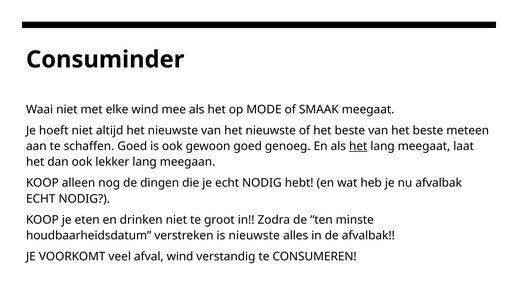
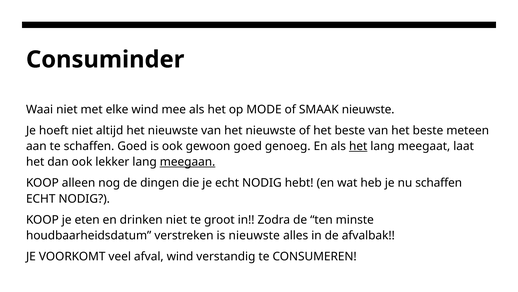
SMAAK meegaat: meegaat -> nieuwste (368, 109)
meegaan underline: none -> present (188, 162)
nu afvalbak: afvalbak -> schaffen (439, 183)
